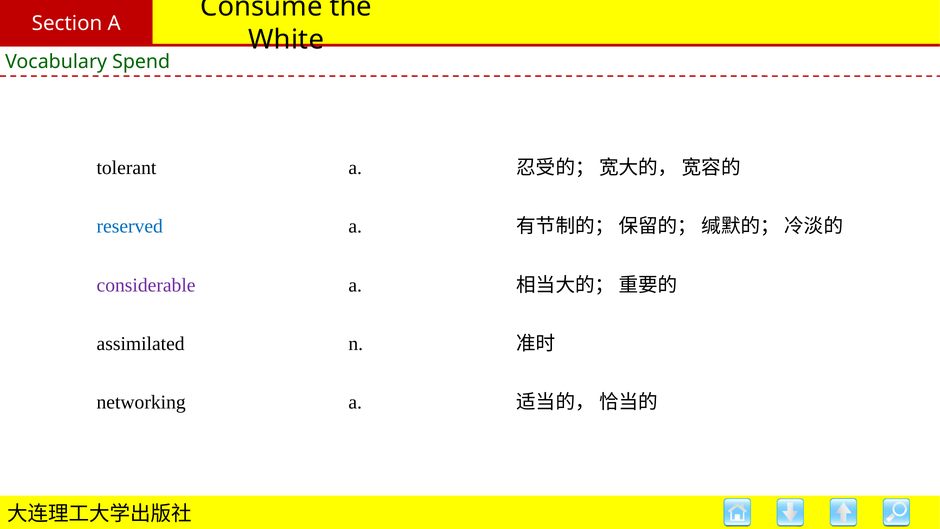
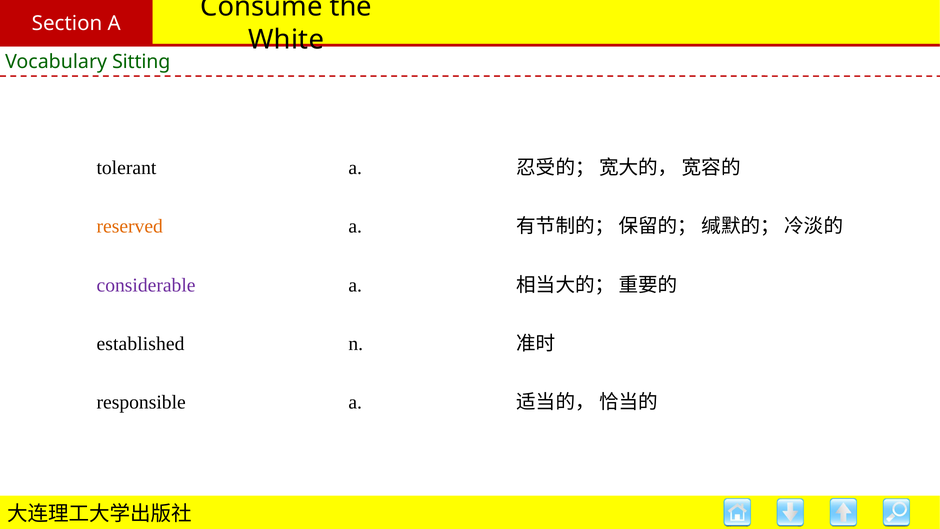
Spend: Spend -> Sitting (141, 62)
reserved colour: blue -> orange (130, 227)
assimilated: assimilated -> established (141, 344)
networking: networking -> responsible (141, 403)
